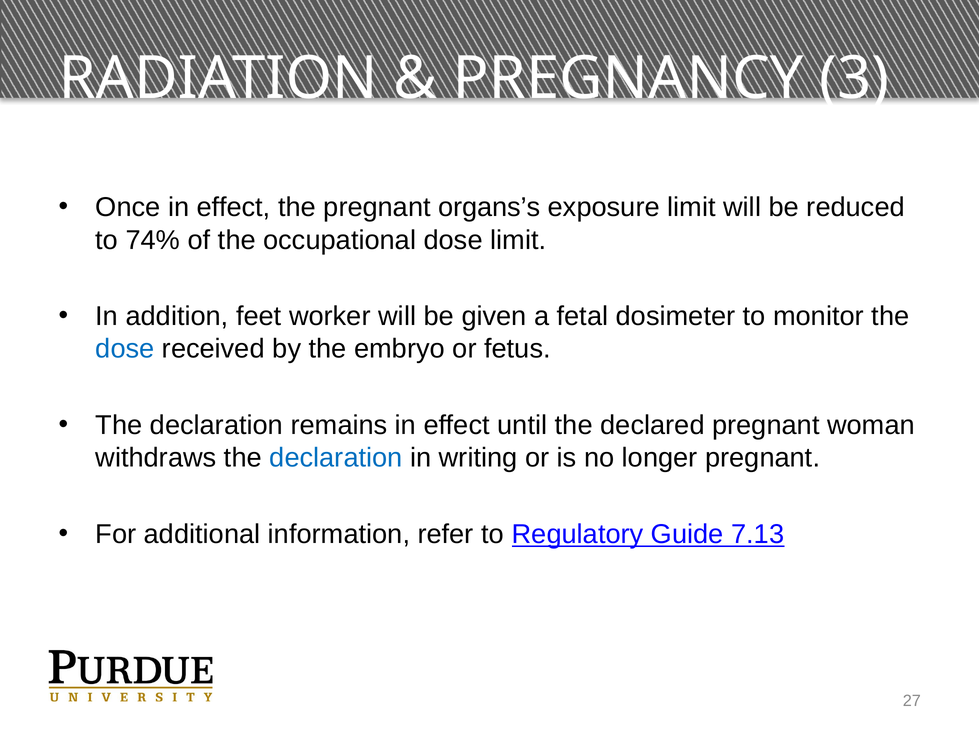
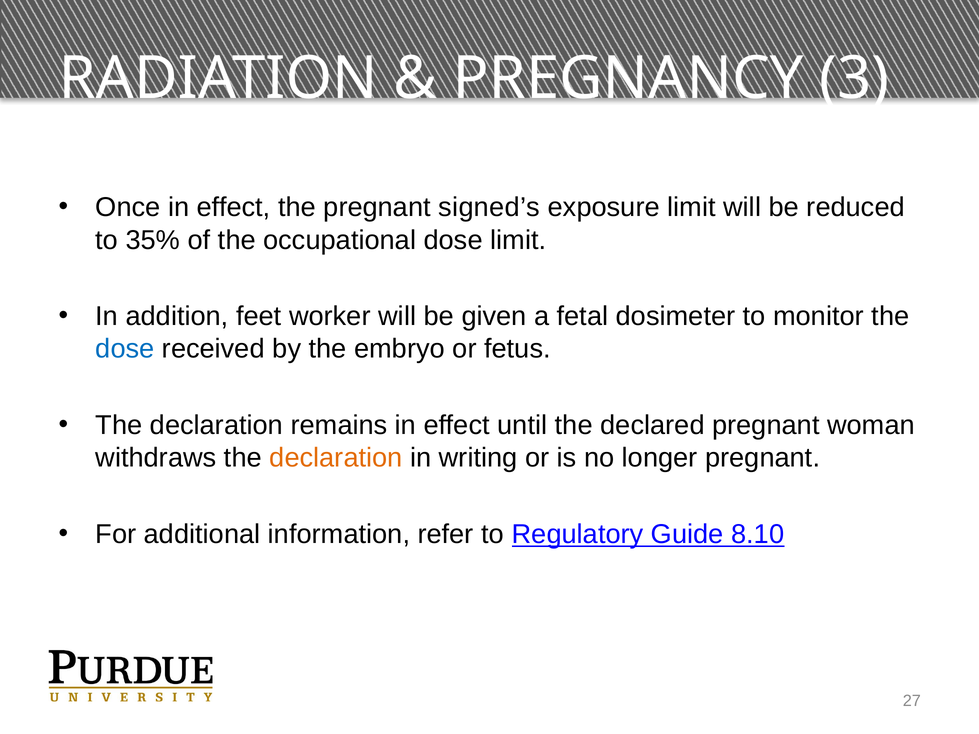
organs’s: organs’s -> signed’s (489, 207)
74%: 74% -> 35% (153, 240)
declaration colour: blue -> orange (336, 458)
7.13: 7.13 -> 8.10 (758, 534)
